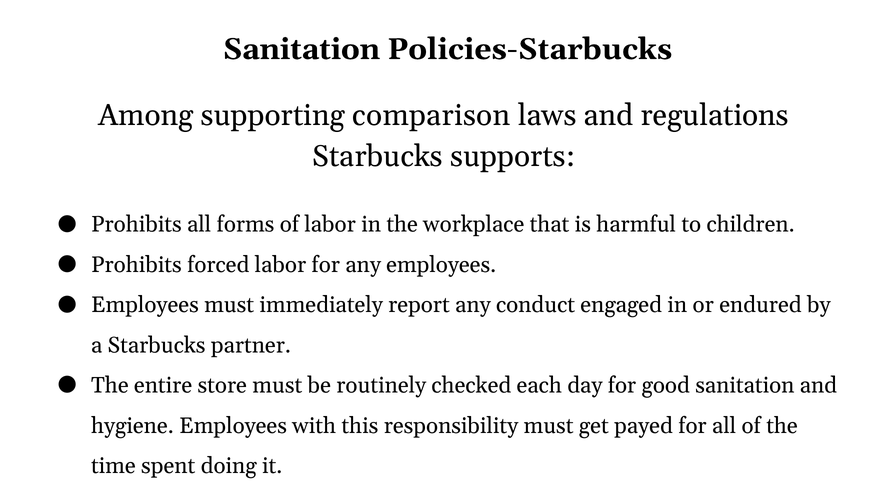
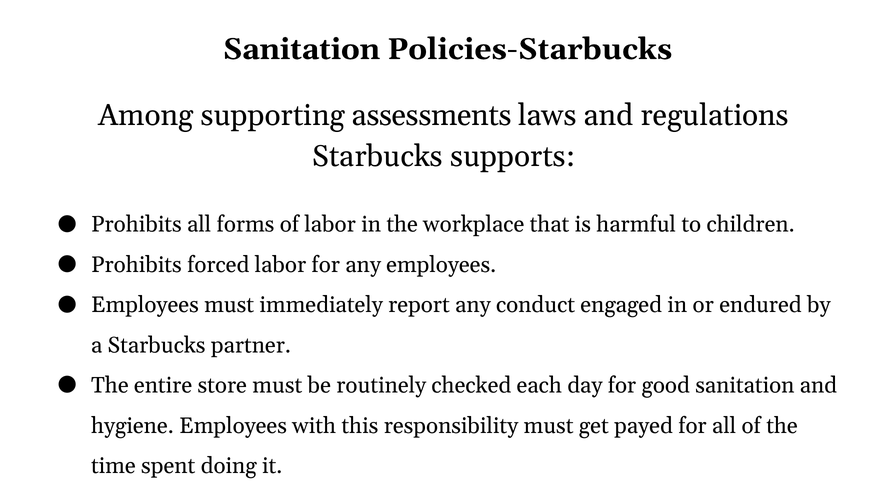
comparison: comparison -> assessments (432, 115)
